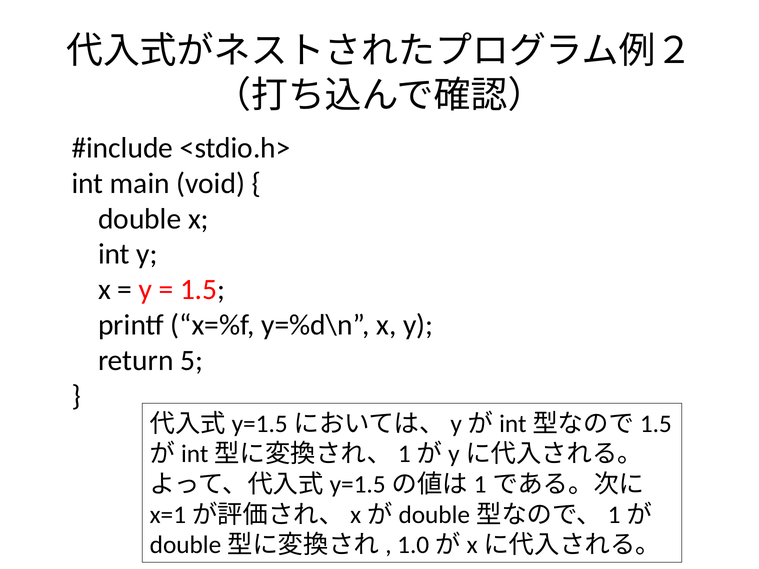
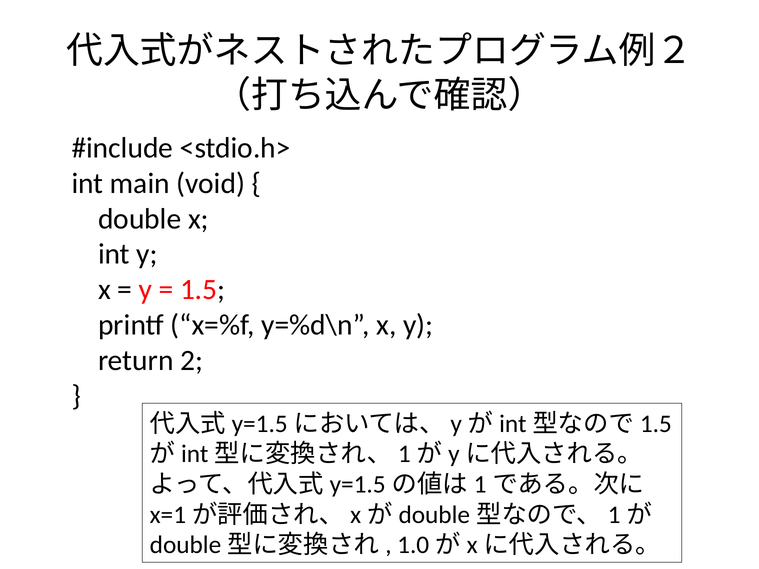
5: 5 -> 2 (191, 361)
